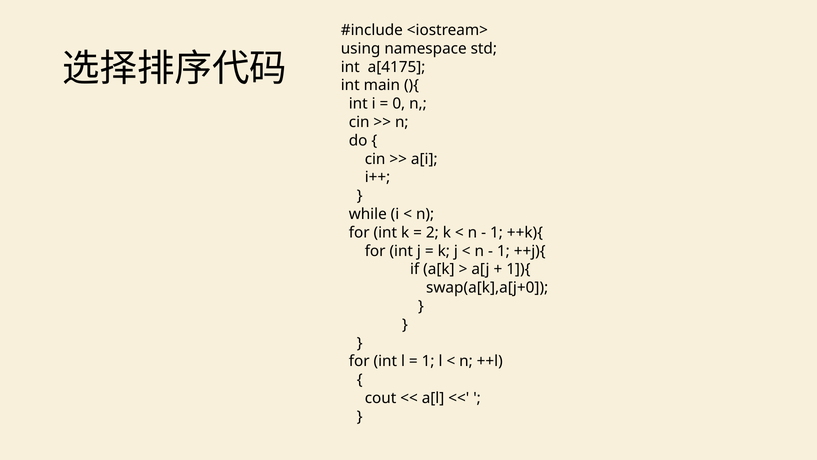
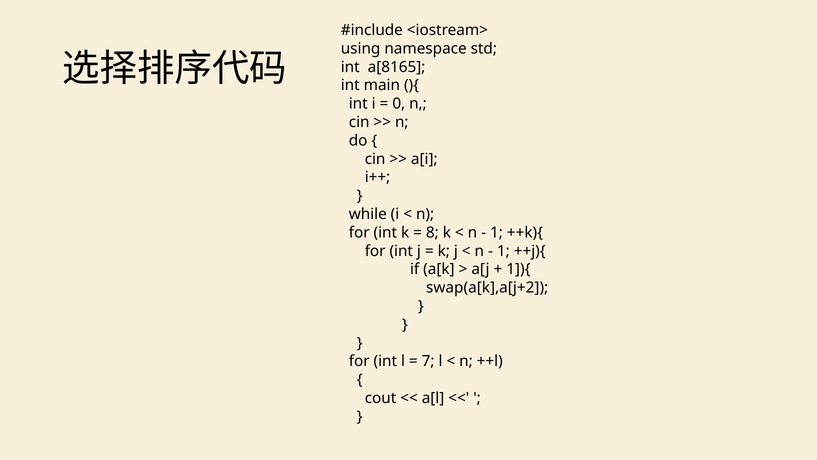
a[4175: a[4175 -> a[8165 (397, 67)
2: 2 -> 8 (432, 232)
swap(a[k],a[j+0: swap(a[k],a[j+0 -> swap(a[k],a[j+2 (487, 288)
1: 1 -> 7 (428, 361)
